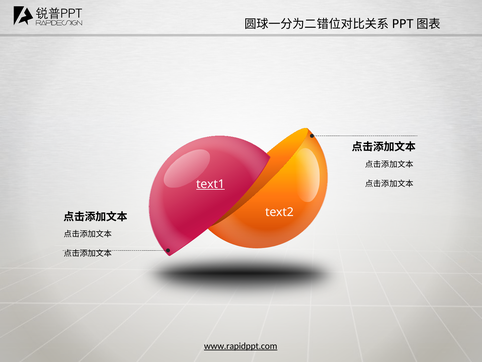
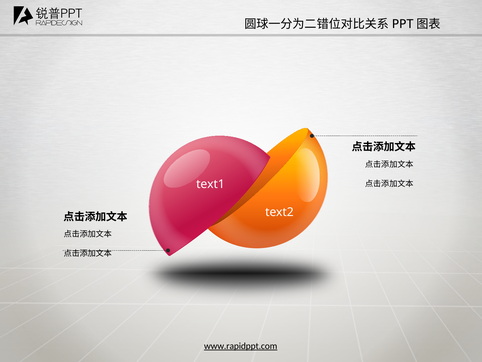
text1 underline: present -> none (210, 184)
